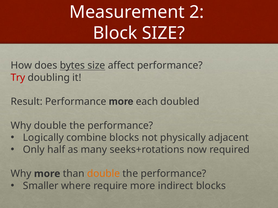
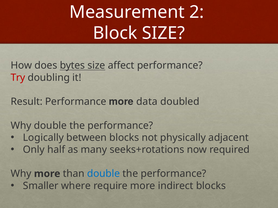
each: each -> data (147, 102)
combine: combine -> between (87, 138)
double colour: orange -> blue (104, 174)
